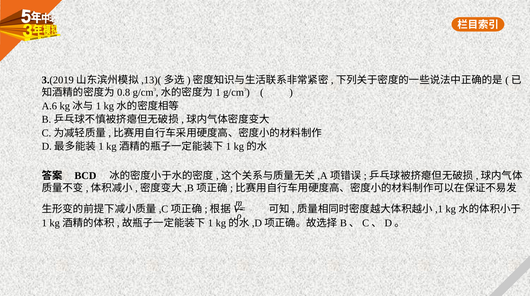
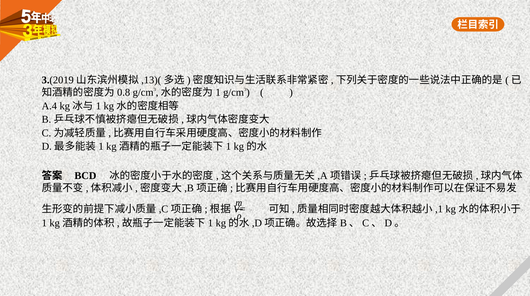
A.6: A.6 -> A.4 (49, 106)
